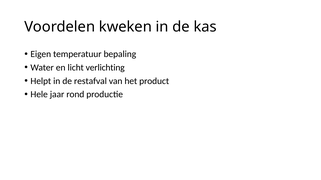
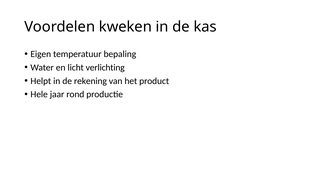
restafval: restafval -> rekening (90, 81)
